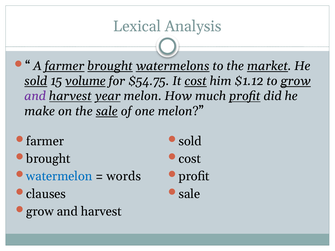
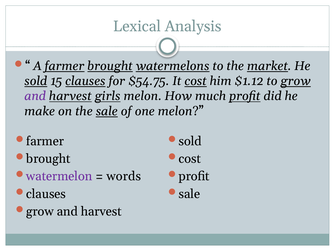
15 volume: volume -> clauses (86, 81)
year: year -> girls (108, 96)
watermelon colour: blue -> purple (59, 176)
